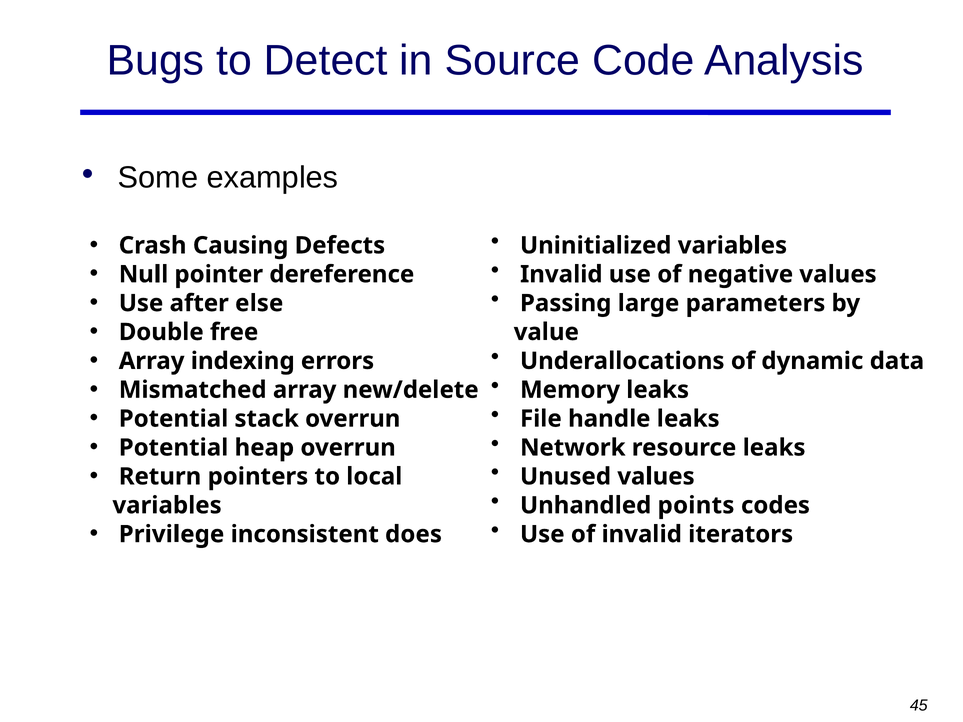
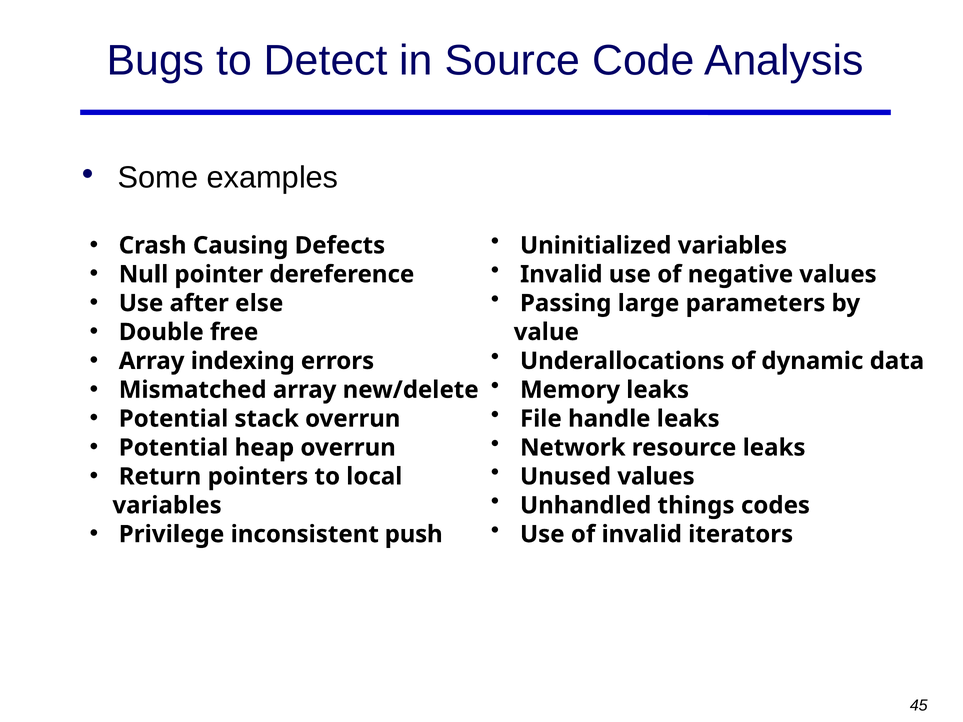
points: points -> things (696, 506)
does: does -> push (414, 534)
